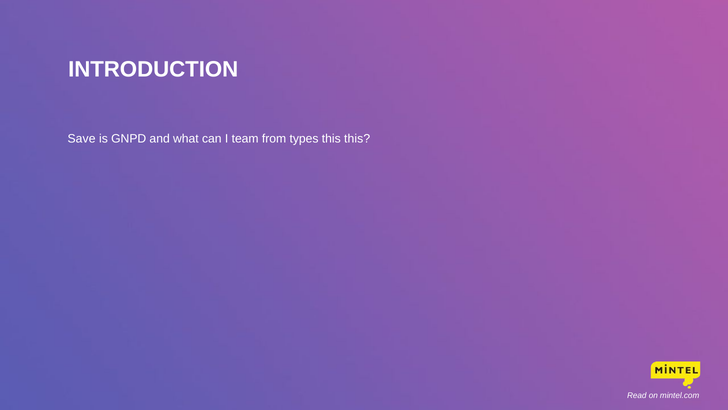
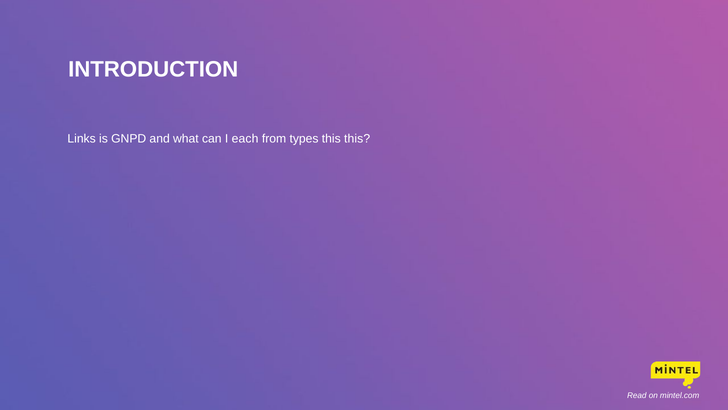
Save: Save -> Links (82, 138)
team: team -> each (245, 138)
